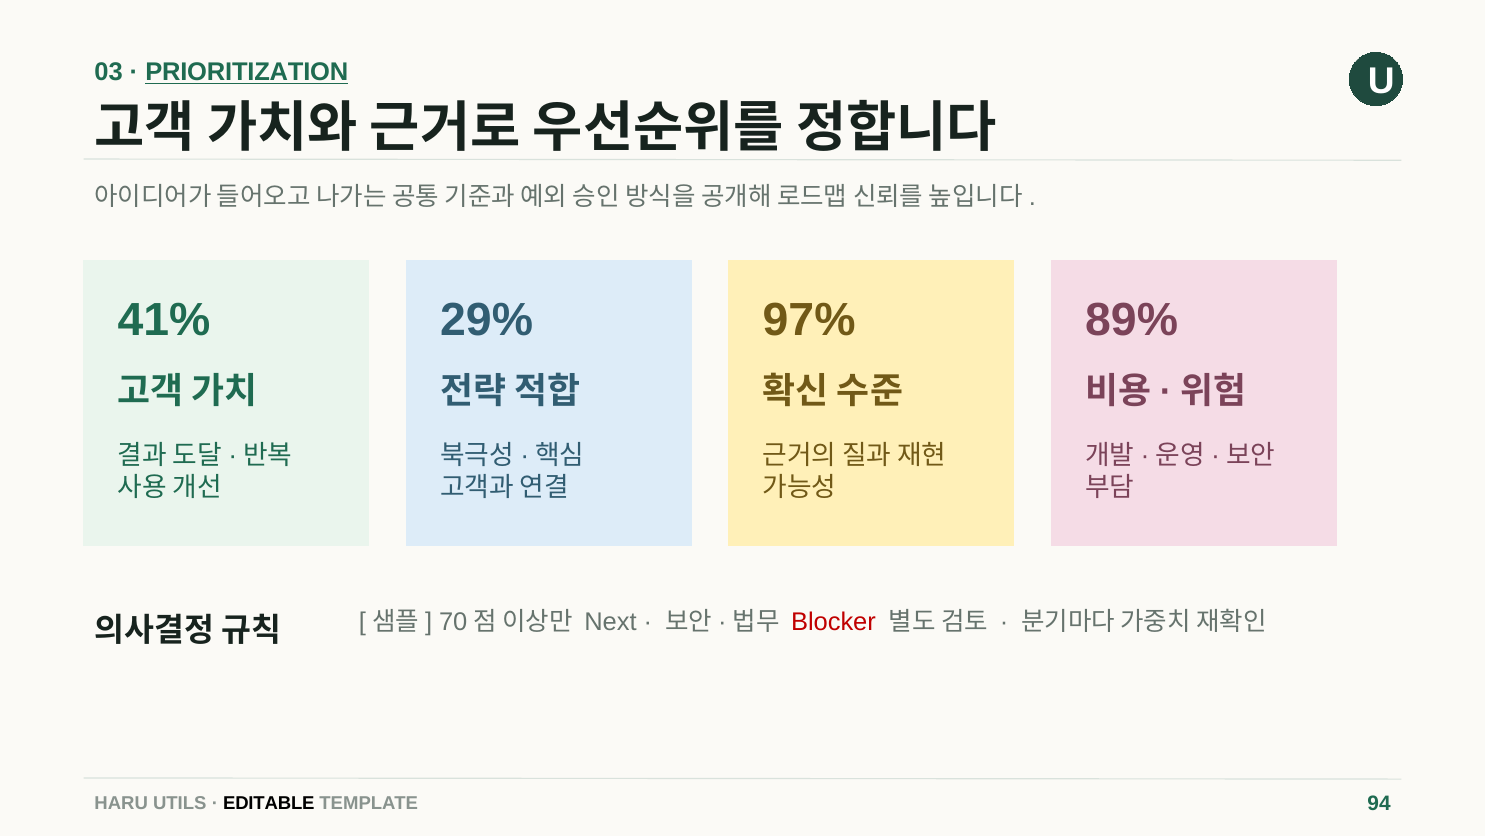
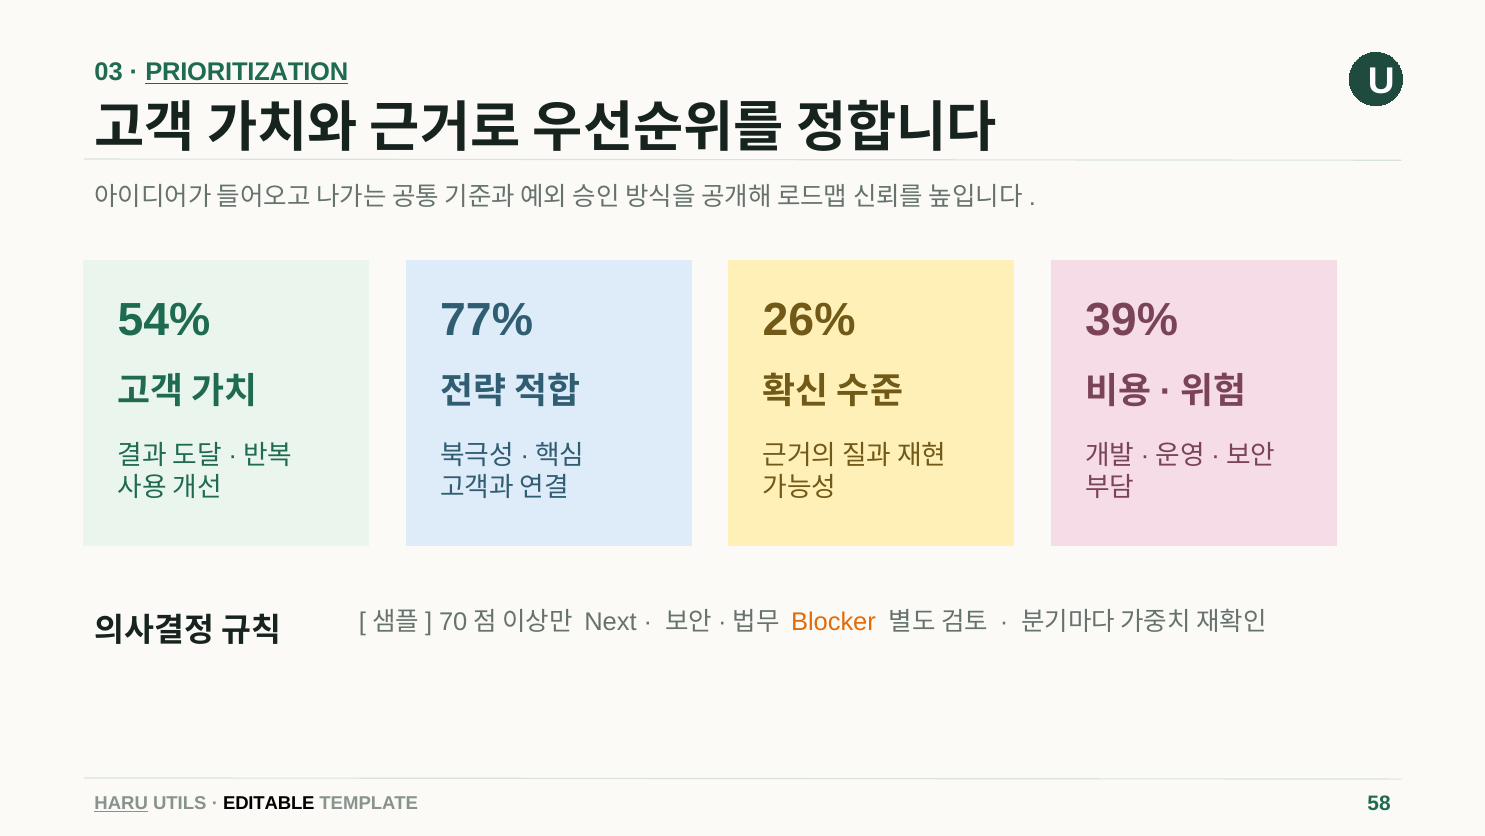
41%: 41% -> 54% (164, 320)
29%: 29% -> 77% (487, 320)
97%: 97% -> 26% (809, 320)
89%: 89% -> 39% (1132, 320)
Blocker colour: red -> orange (833, 621)
HARU underline: none -> present (121, 803)
94: 94 -> 58 (1379, 803)
